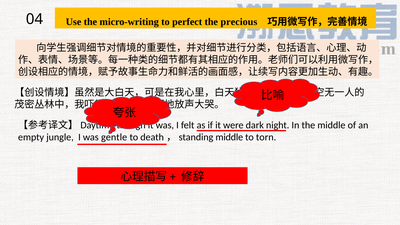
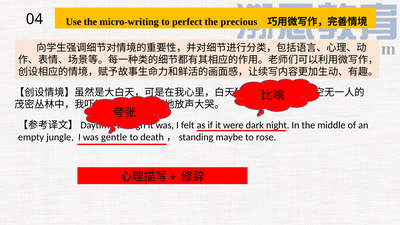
death，standing middle: middle -> maybe (229, 137)
torn: torn -> rose (266, 137)
